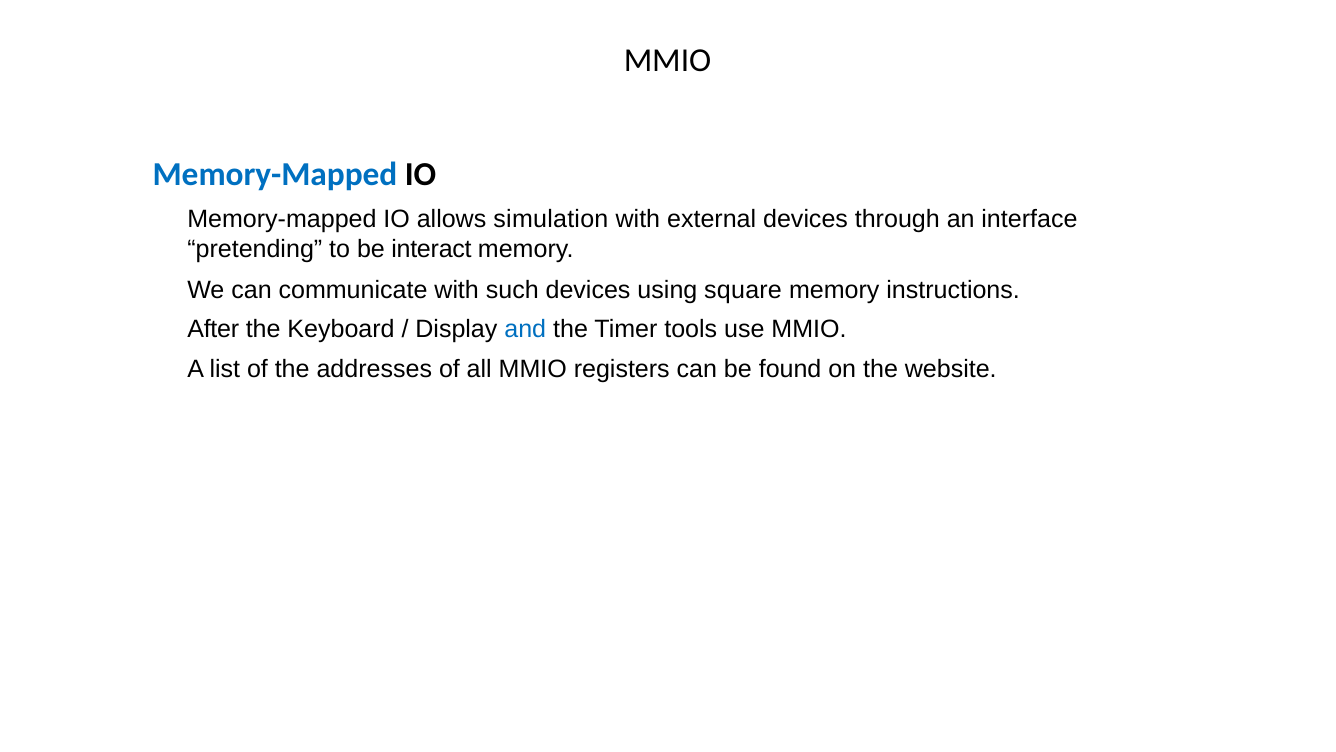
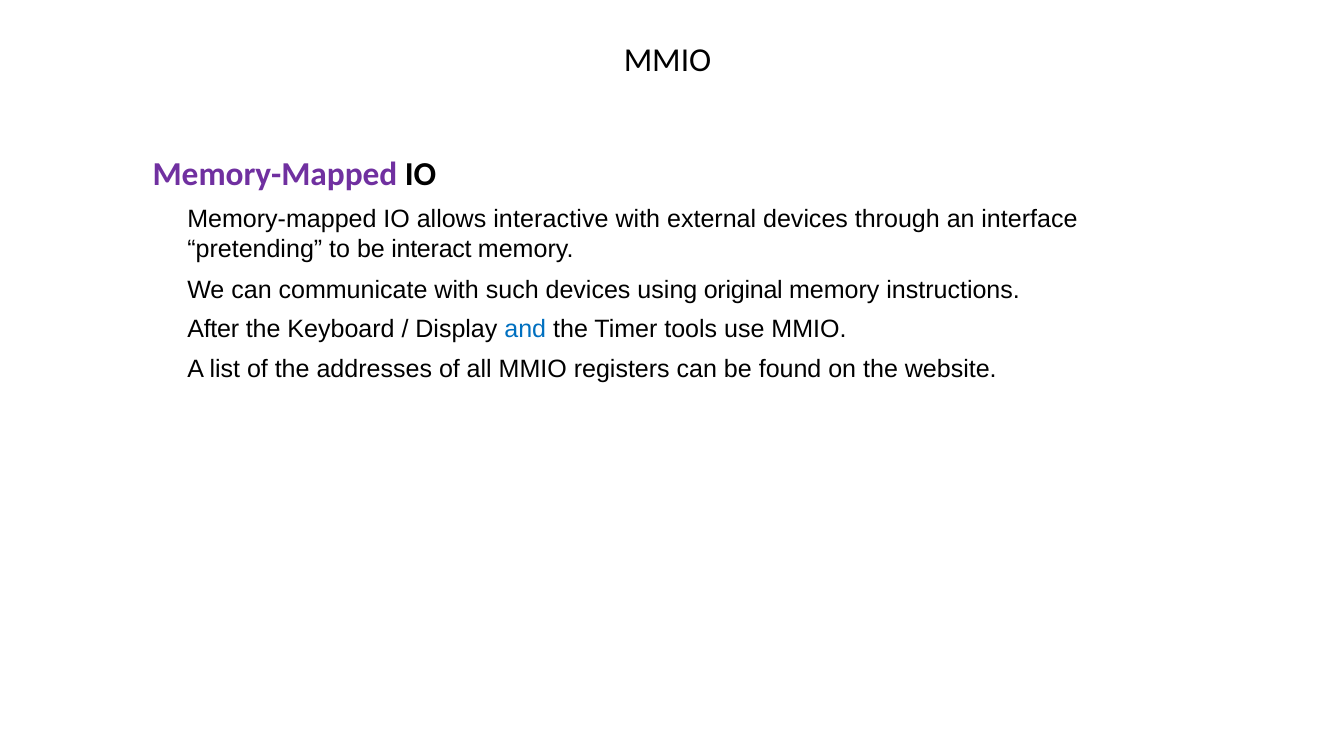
Memory-Mapped colour: blue -> purple (275, 174)
simulation: simulation -> interactive (551, 219)
square: square -> original (743, 290)
